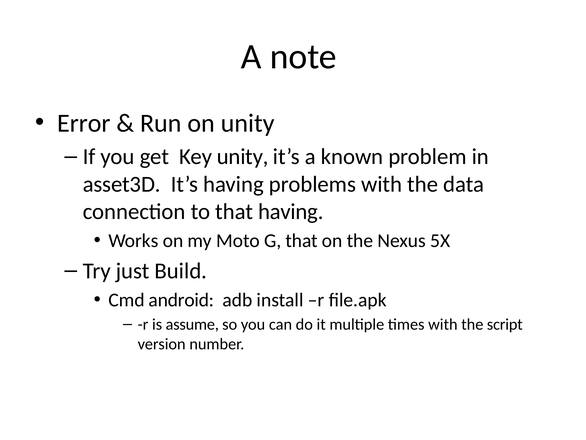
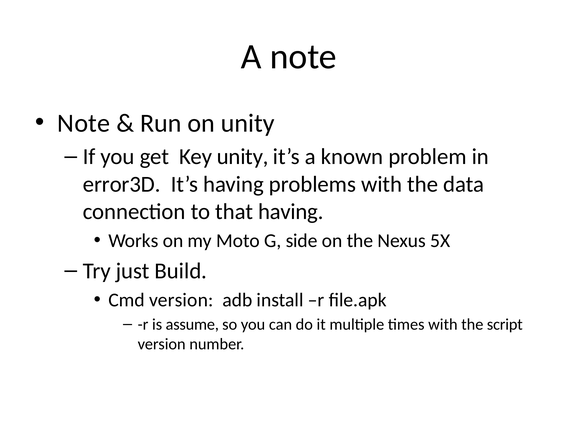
Error: Error -> Note (84, 123)
asset3D: asset3D -> error3D (122, 184)
G that: that -> side (302, 240)
Cmd android: android -> version (181, 300)
